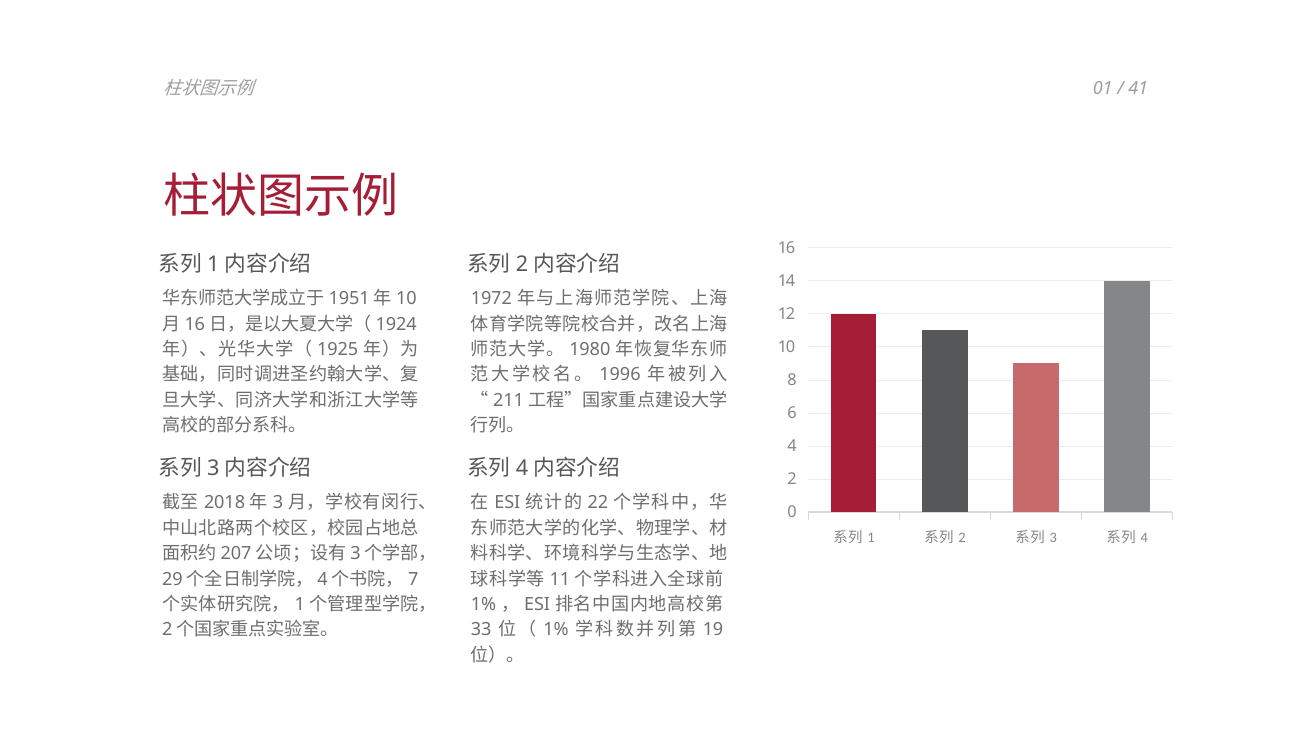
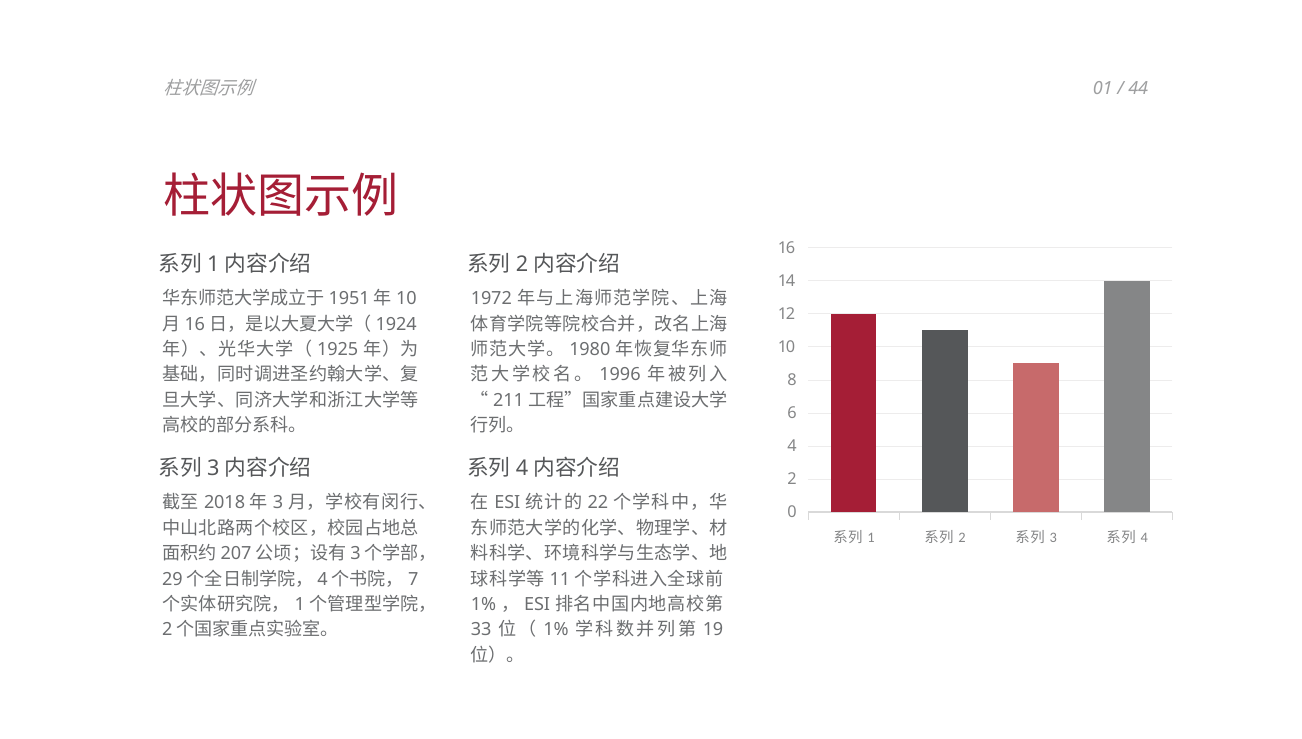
41: 41 -> 44 (1138, 88)
